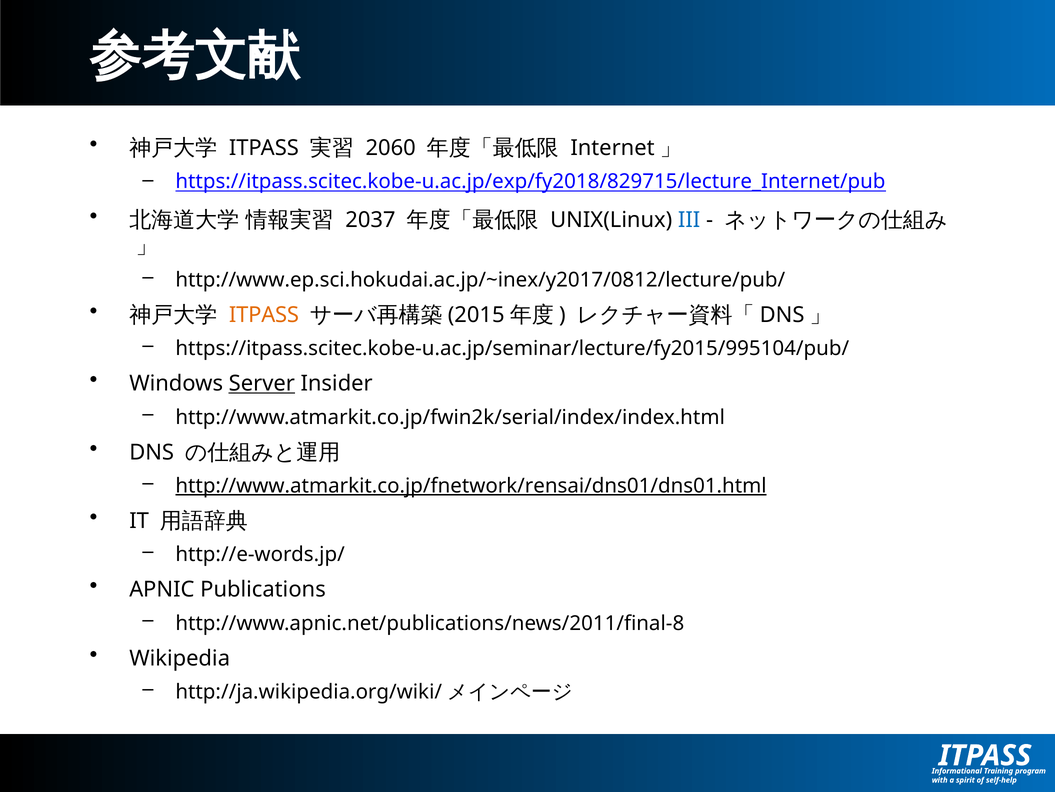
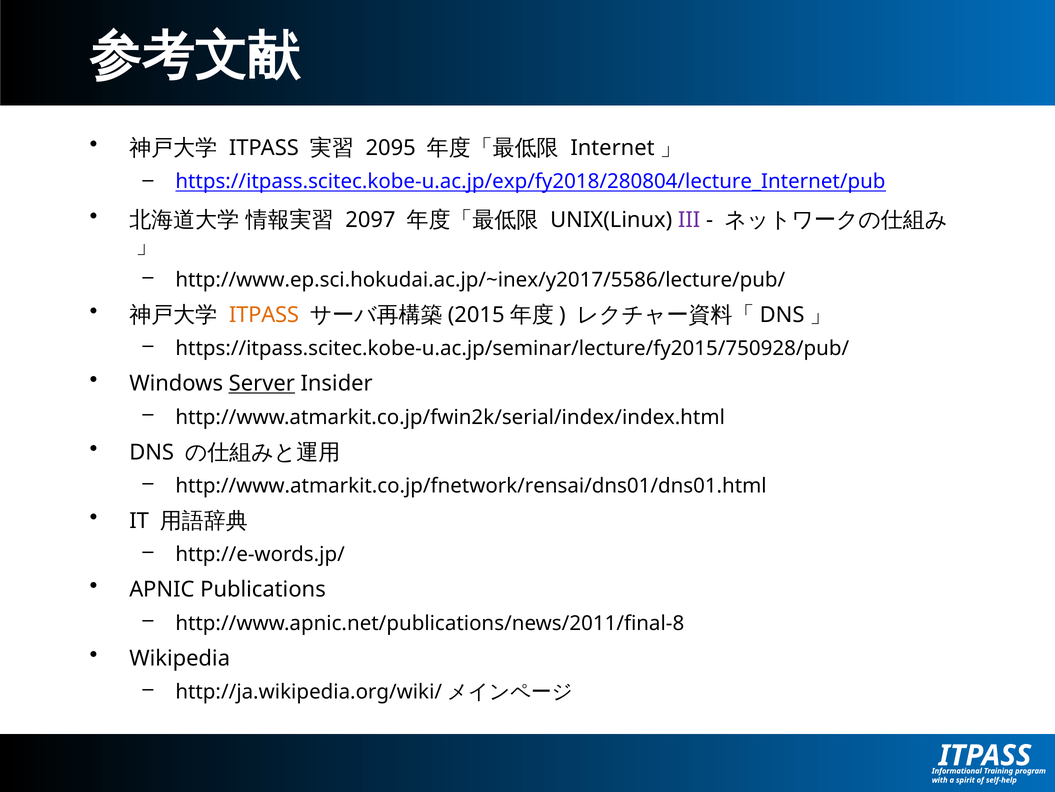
2060: 2060 -> 2095 (391, 148)
https://itpass.scitec.kobe-u.ac.jp/exp/fy2018/829715/lecture_Internet/pub: https://itpass.scitec.kobe-u.ac.jp/exp/fy2018/829715/lecture_Internet/pub -> https://itpass.scitec.kobe-u.ac.jp/exp/fy2018/280804/lecture_Internet/pub (530, 181)
2037: 2037 -> 2097 (370, 220)
III colour: blue -> purple (689, 220)
http://www.ep.sci.hokudai.ac.jp/~inex/y2017/0812/lecture/pub/: http://www.ep.sci.hokudai.ac.jp/~inex/y2017/0812/lecture/pub/ -> http://www.ep.sci.hokudai.ac.jp/~inex/y2017/5586/lecture/pub/ (480, 280)
https://itpass.scitec.kobe-u.ac.jp/seminar/lecture/fy2015/995104/pub/: https://itpass.scitec.kobe-u.ac.jp/seminar/lecture/fy2015/995104/pub/ -> https://itpass.scitec.kobe-u.ac.jp/seminar/lecture/fy2015/750928/pub/ (512, 348)
http://www.atmarkit.co.jp/fnetwork/rensai/dns01/dns01.html underline: present -> none (471, 485)
